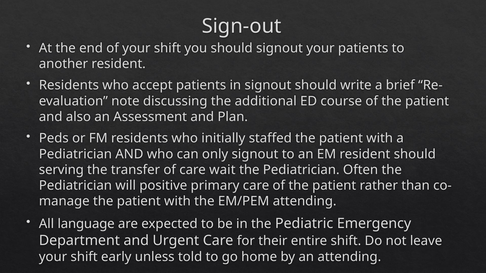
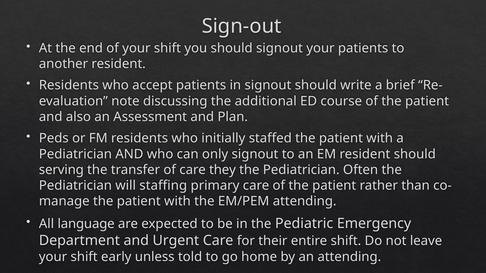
wait: wait -> they (222, 170)
positive: positive -> staffing (163, 186)
